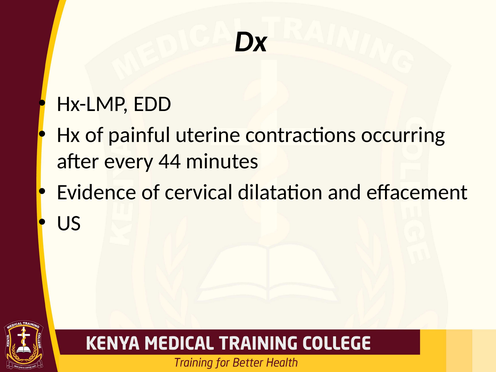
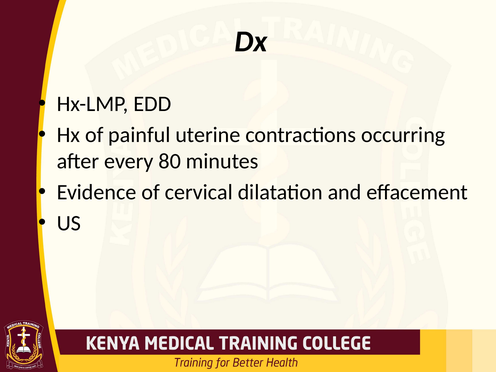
44: 44 -> 80 (170, 161)
